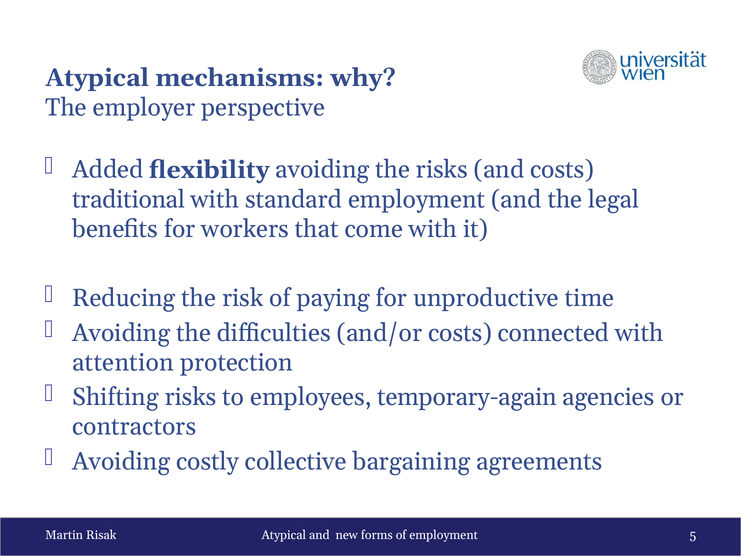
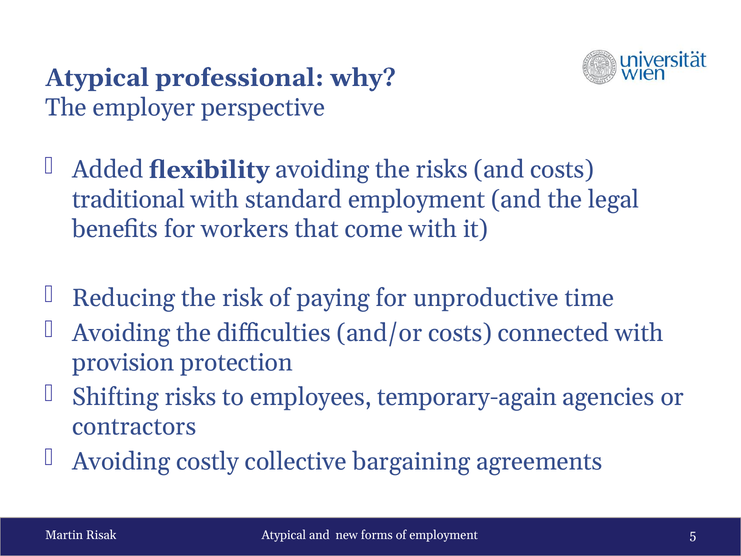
mechanisms: mechanisms -> professional (240, 78)
attention: attention -> provision (123, 362)
